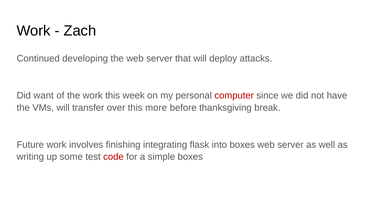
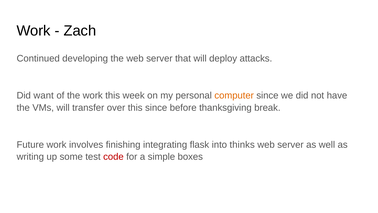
computer colour: red -> orange (234, 95)
this more: more -> since (156, 108)
into boxes: boxes -> thinks (242, 144)
